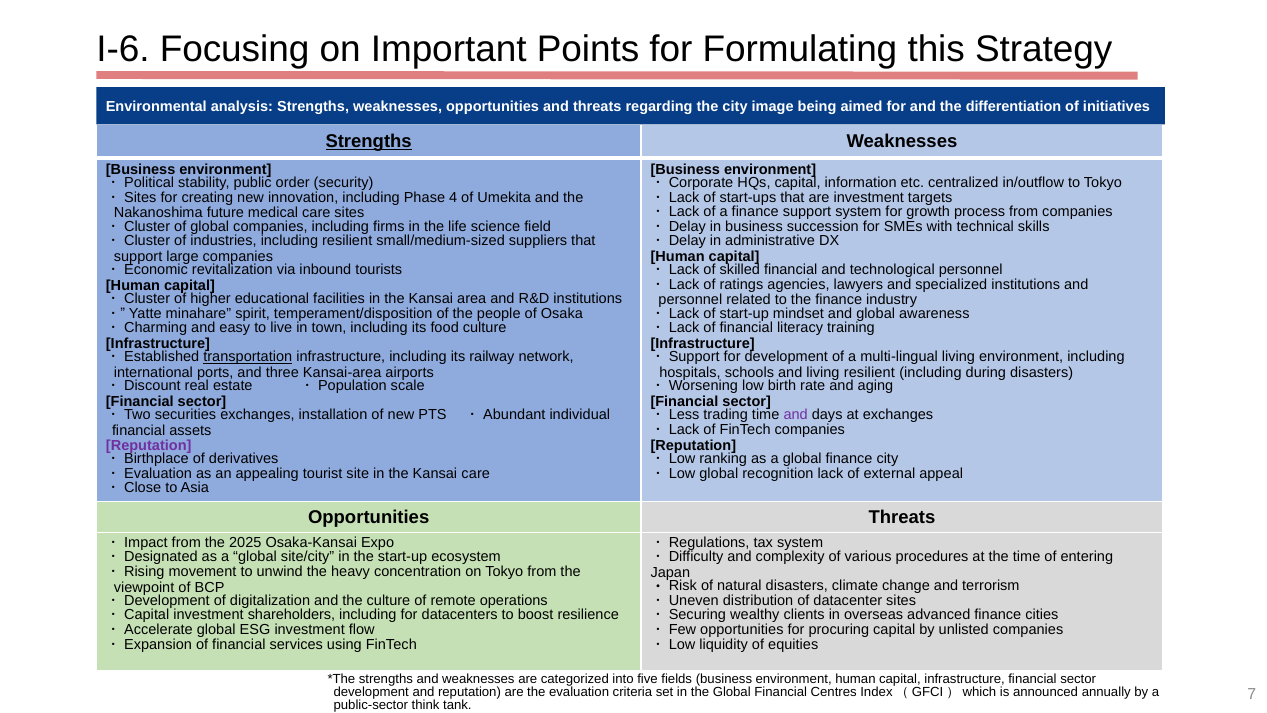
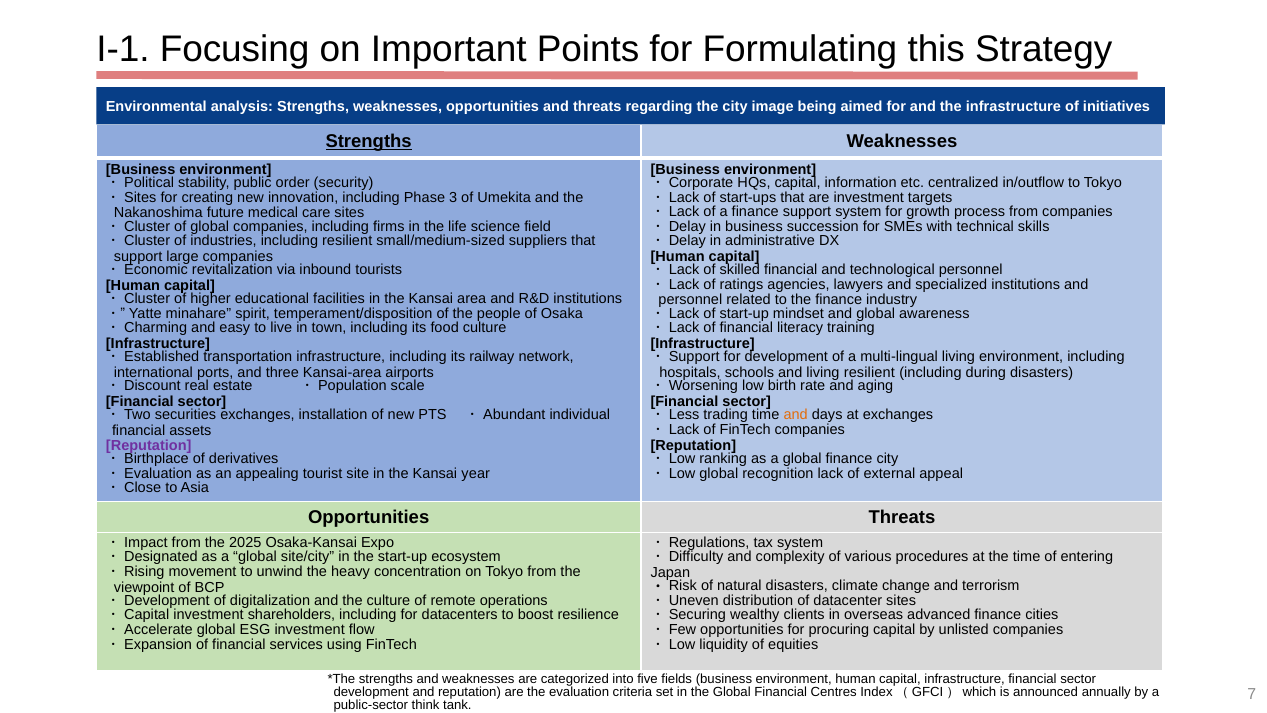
I-6: I-6 -> I-1 (123, 49)
the differentiation: differentiation -> infrastructure (1013, 107)
4: 4 -> 3 (453, 197)
transportation underline: present -> none (248, 357)
and colour: purple -> orange (796, 415)
Kansai care: care -> year (476, 473)
